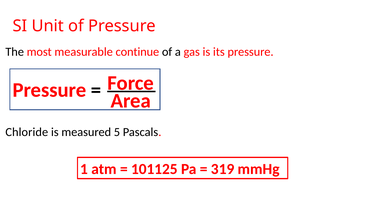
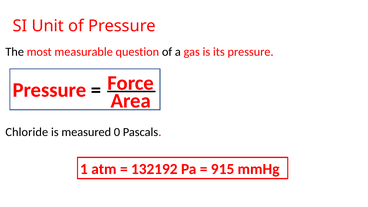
continue: continue -> question (137, 52)
5: 5 -> 0 (117, 132)
101125: 101125 -> 132192 (154, 169)
319: 319 -> 915 (223, 169)
